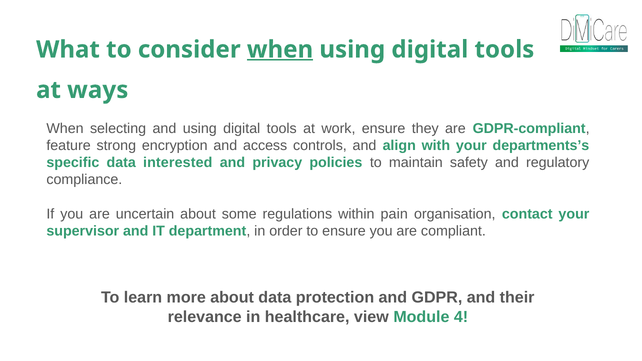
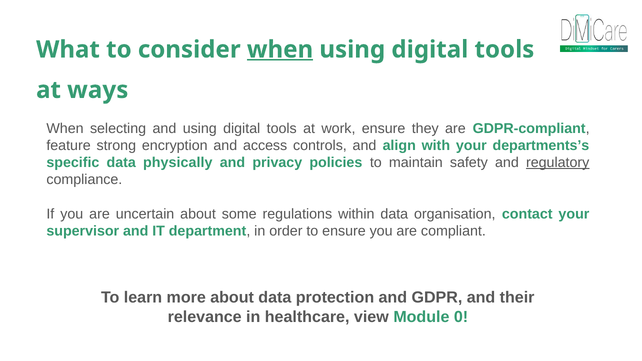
interested: interested -> physically (178, 163)
regulatory underline: none -> present (558, 163)
within pain: pain -> data (394, 214)
4: 4 -> 0 (461, 317)
